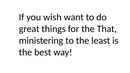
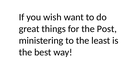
That: That -> Post (107, 29)
